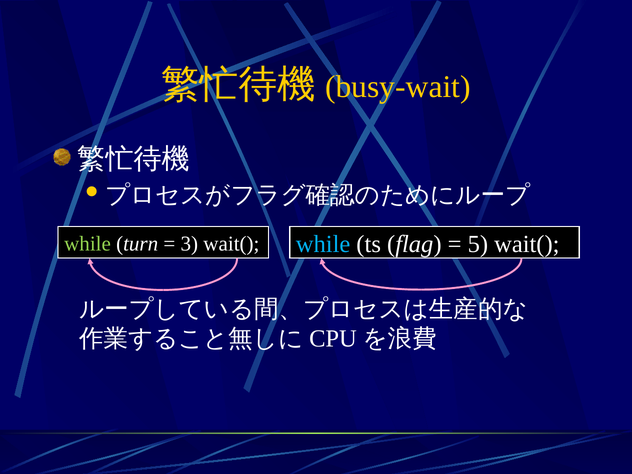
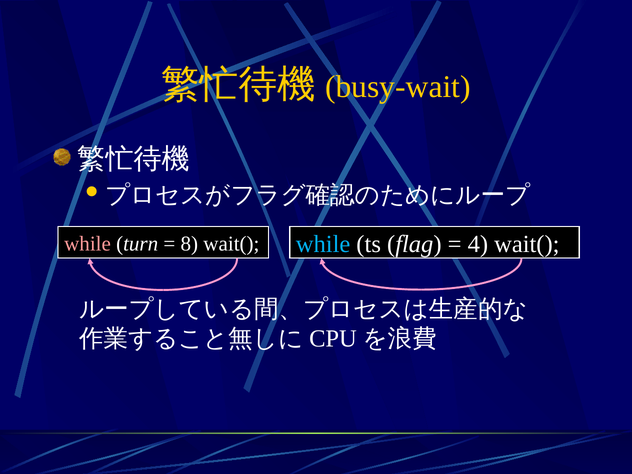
while colour: light green -> pink (88, 244)
3: 3 -> 8 (189, 244)
5: 5 -> 4 (478, 244)
